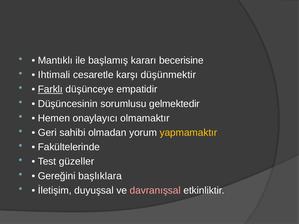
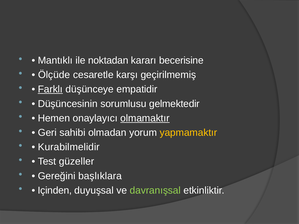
başlamış: başlamış -> noktadan (108, 60)
Ihtimali: Ihtimali -> Ölçüde (54, 75)
düşünmektir: düşünmektir -> geçirilmemiş (168, 75)
olmamaktır underline: none -> present (145, 118)
Fakültelerinde: Fakültelerinde -> Kurabilmelidir (69, 147)
İletişim: İletişim -> Içinden (55, 191)
davranışsal colour: pink -> light green (155, 191)
